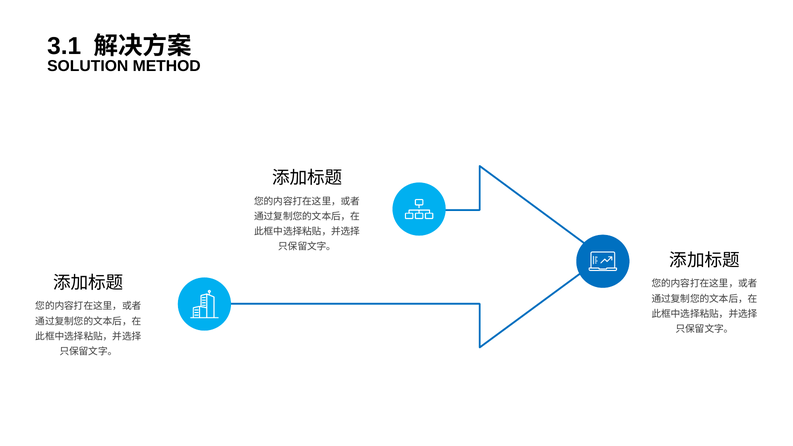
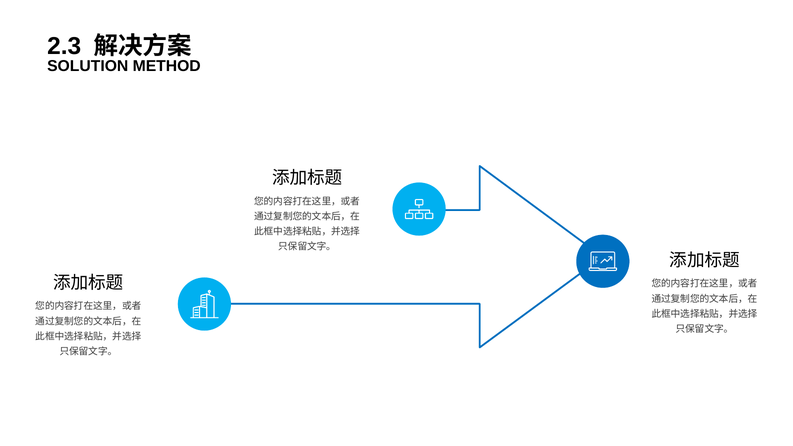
3.1: 3.1 -> 2.3 (64, 46)
